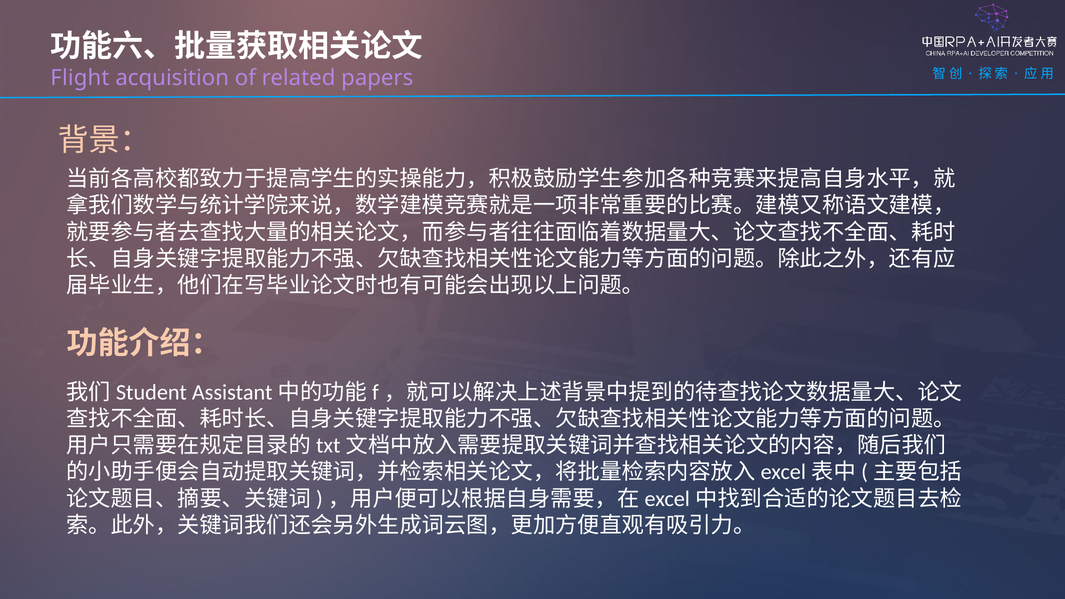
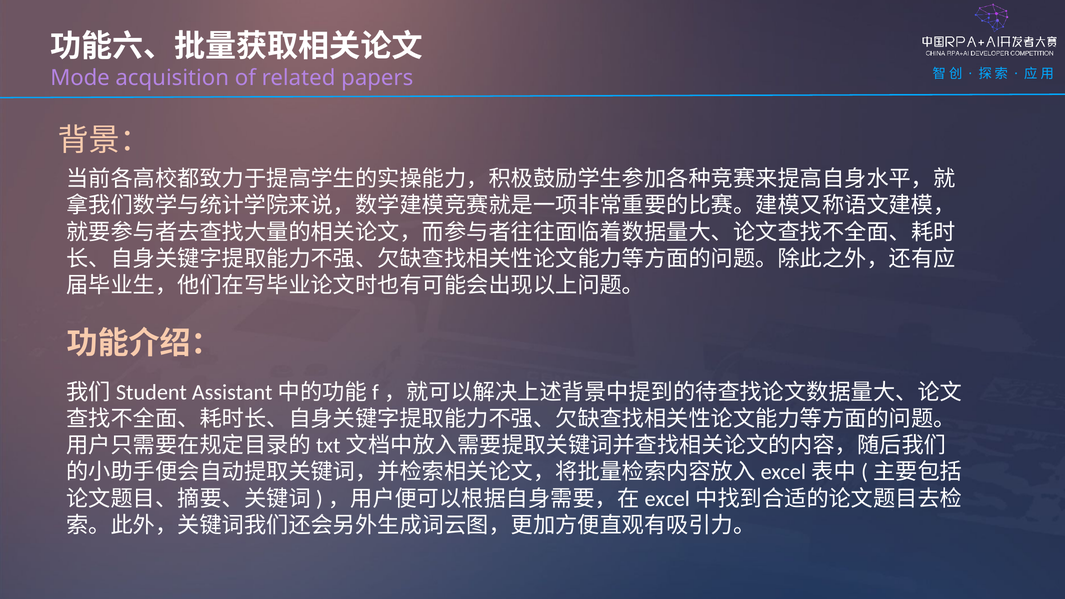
Flight: Flight -> Mode (80, 78)
